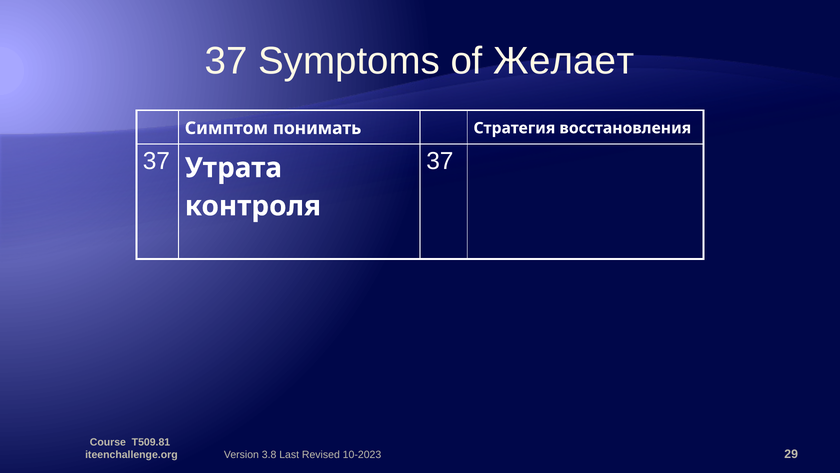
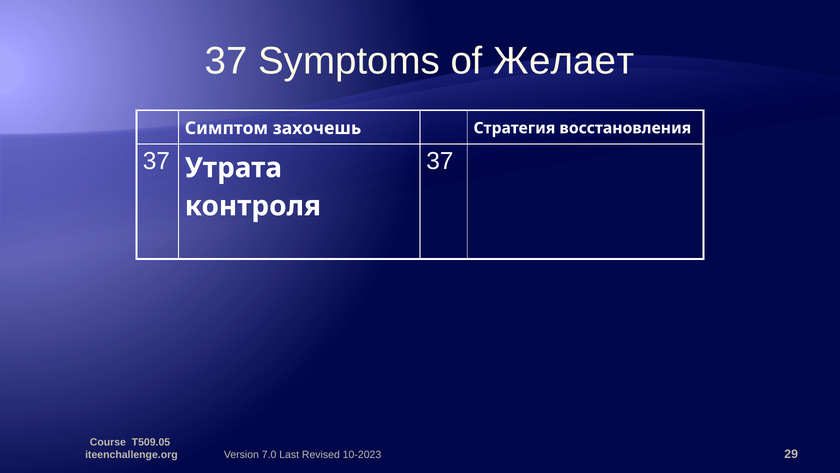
понимать: понимать -> захочешь (317, 128)
T509.81: T509.81 -> T509.05 (151, 442)
3.8: 3.8 -> 7.0 (269, 454)
